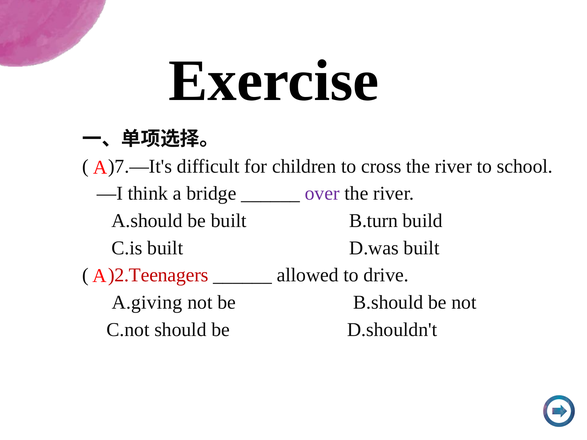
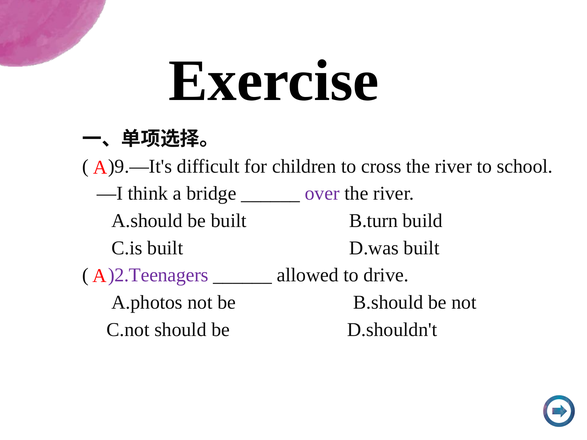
)7.—It's: )7.—It's -> )9.—It's (140, 166)
)2.Teenagers colour: red -> purple (158, 275)
A.giving: A.giving -> A.photos (147, 303)
